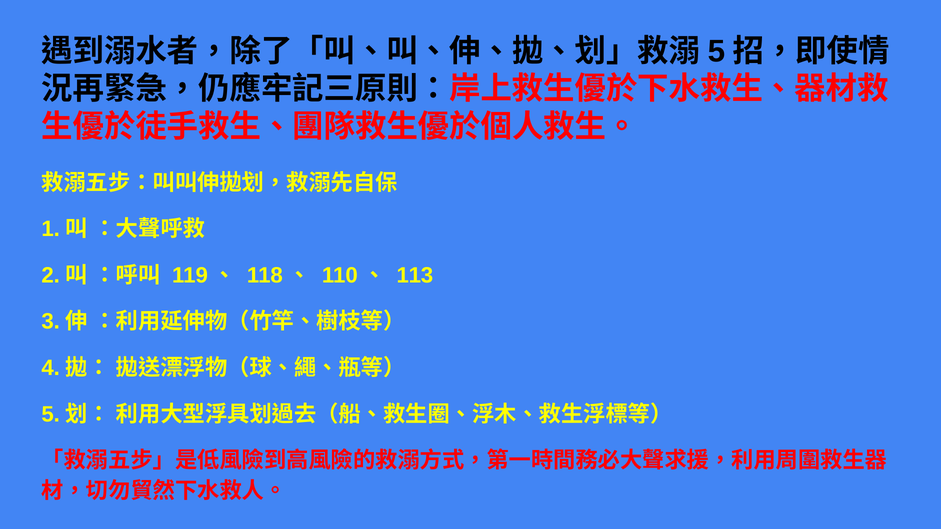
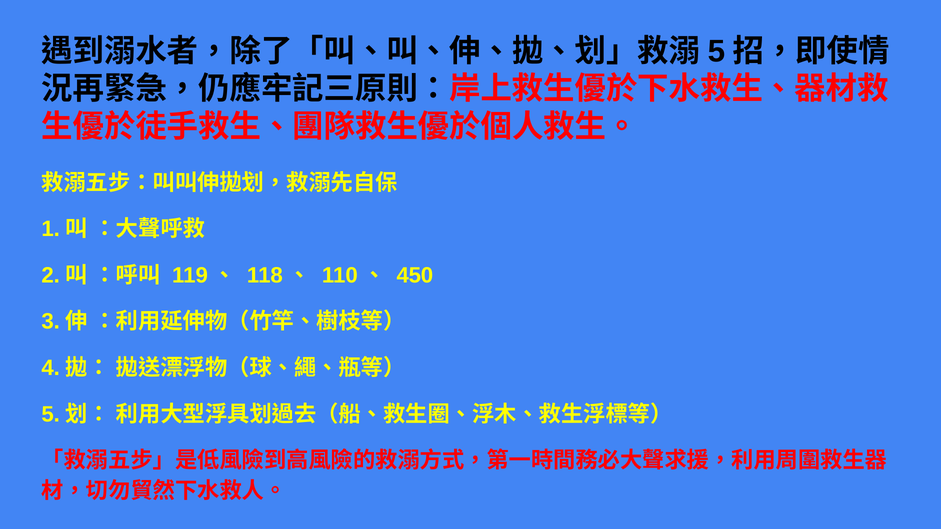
113: 113 -> 450 (415, 276)
